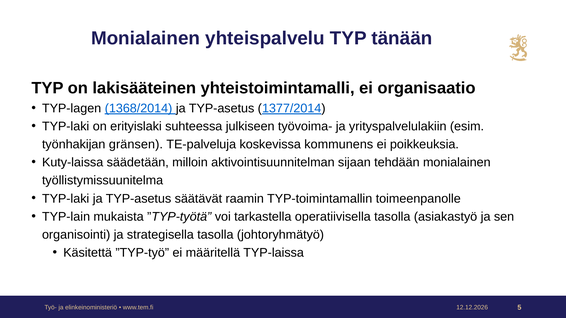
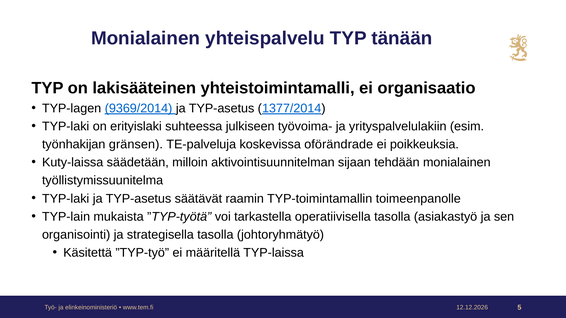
1368/2014: 1368/2014 -> 9369/2014 (139, 108)
kommunens: kommunens -> oförändrade (339, 145)
